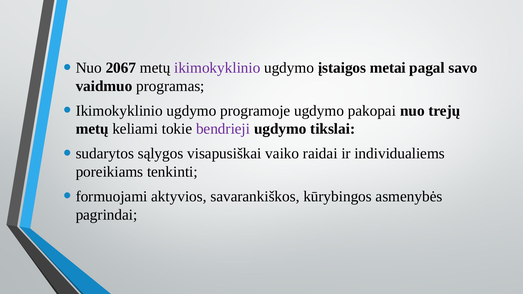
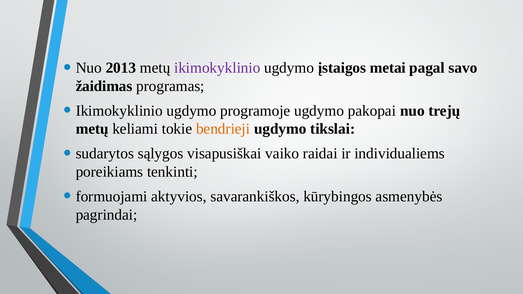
2067: 2067 -> 2013 (121, 68)
vaidmuo: vaidmuo -> žaidimas (104, 86)
bendrieji colour: purple -> orange (223, 129)
